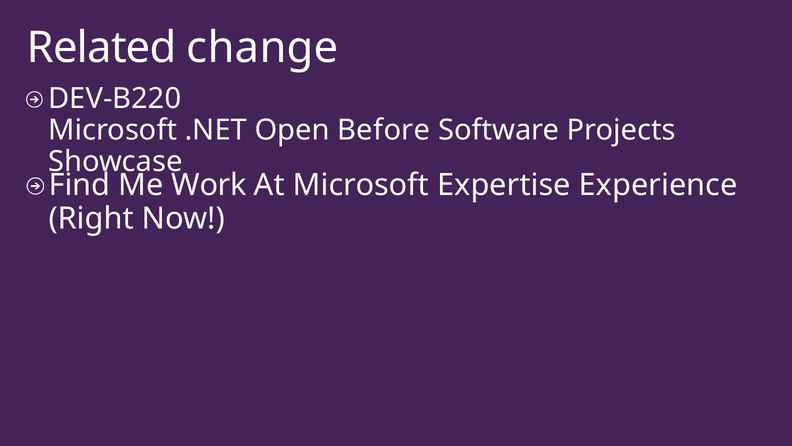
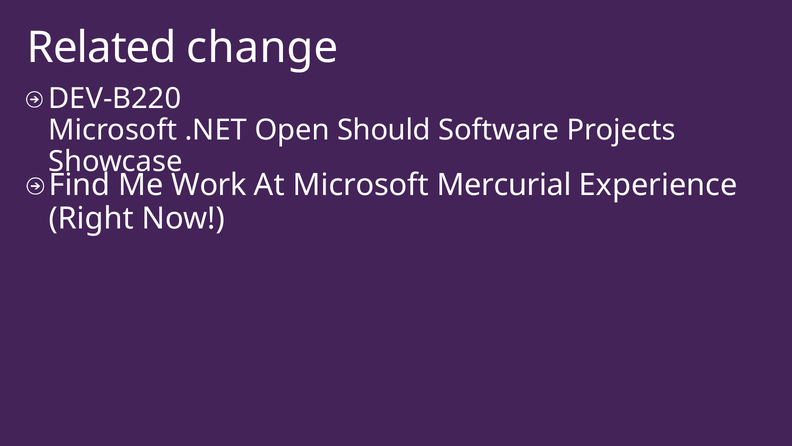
Before: Before -> Should (384, 130)
Expertise: Expertise -> Mercurial (504, 185)
